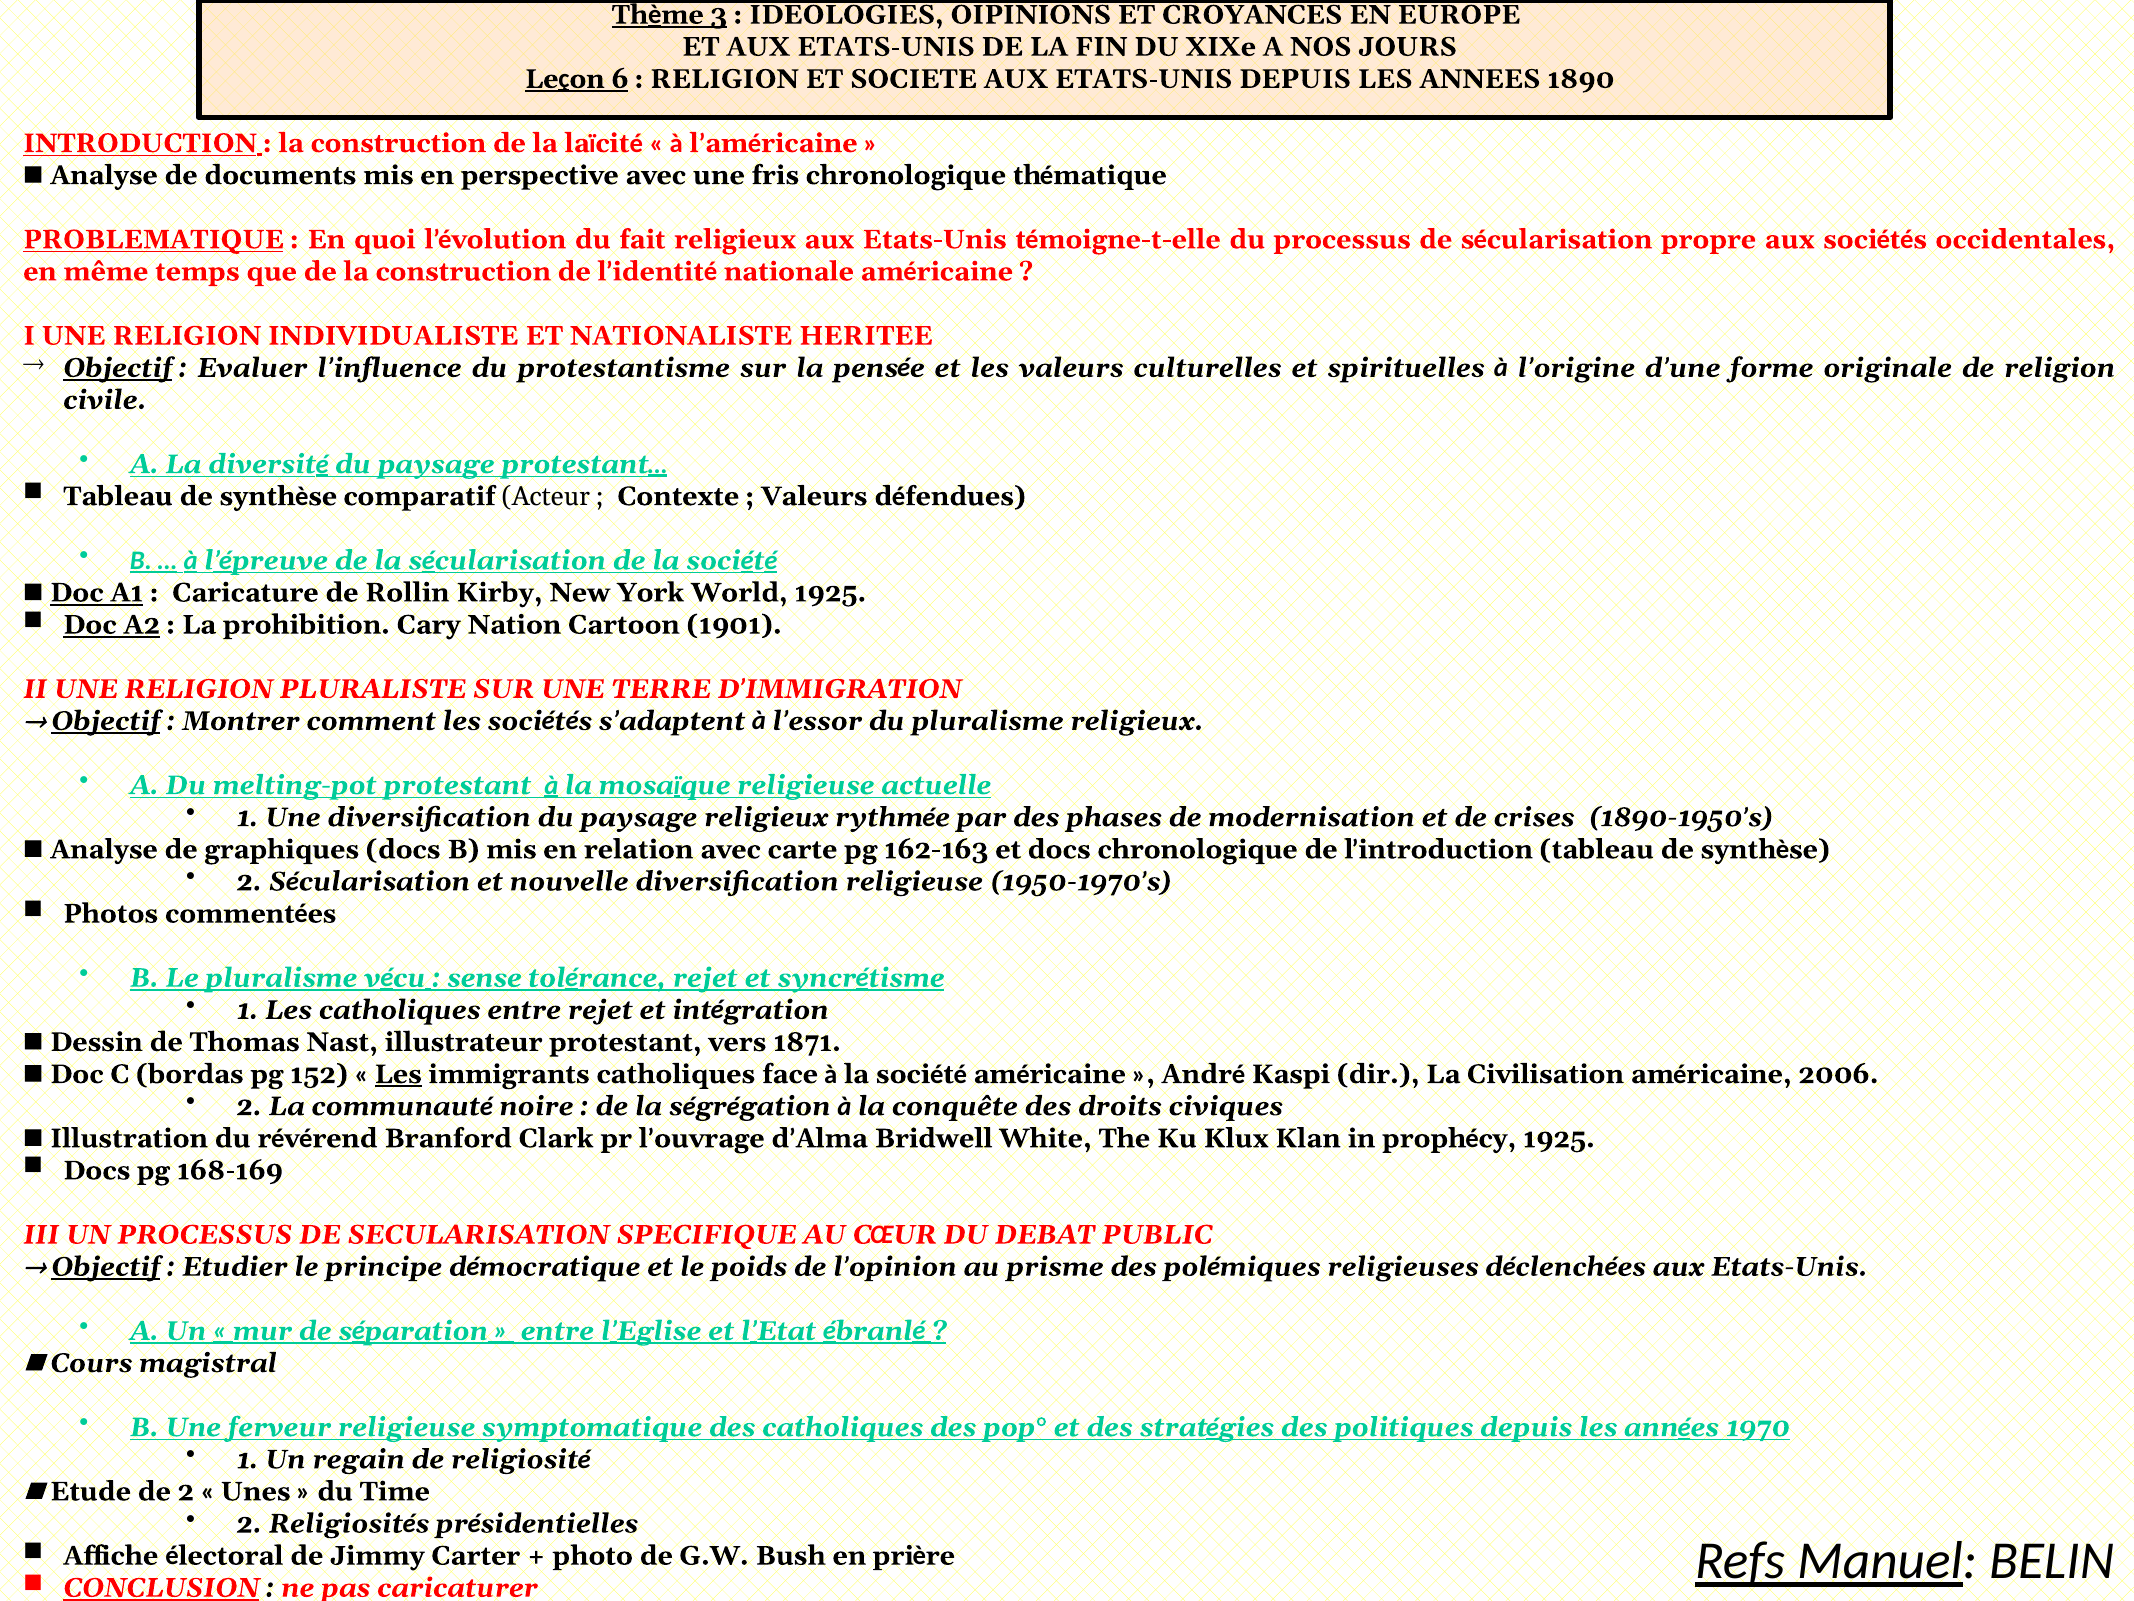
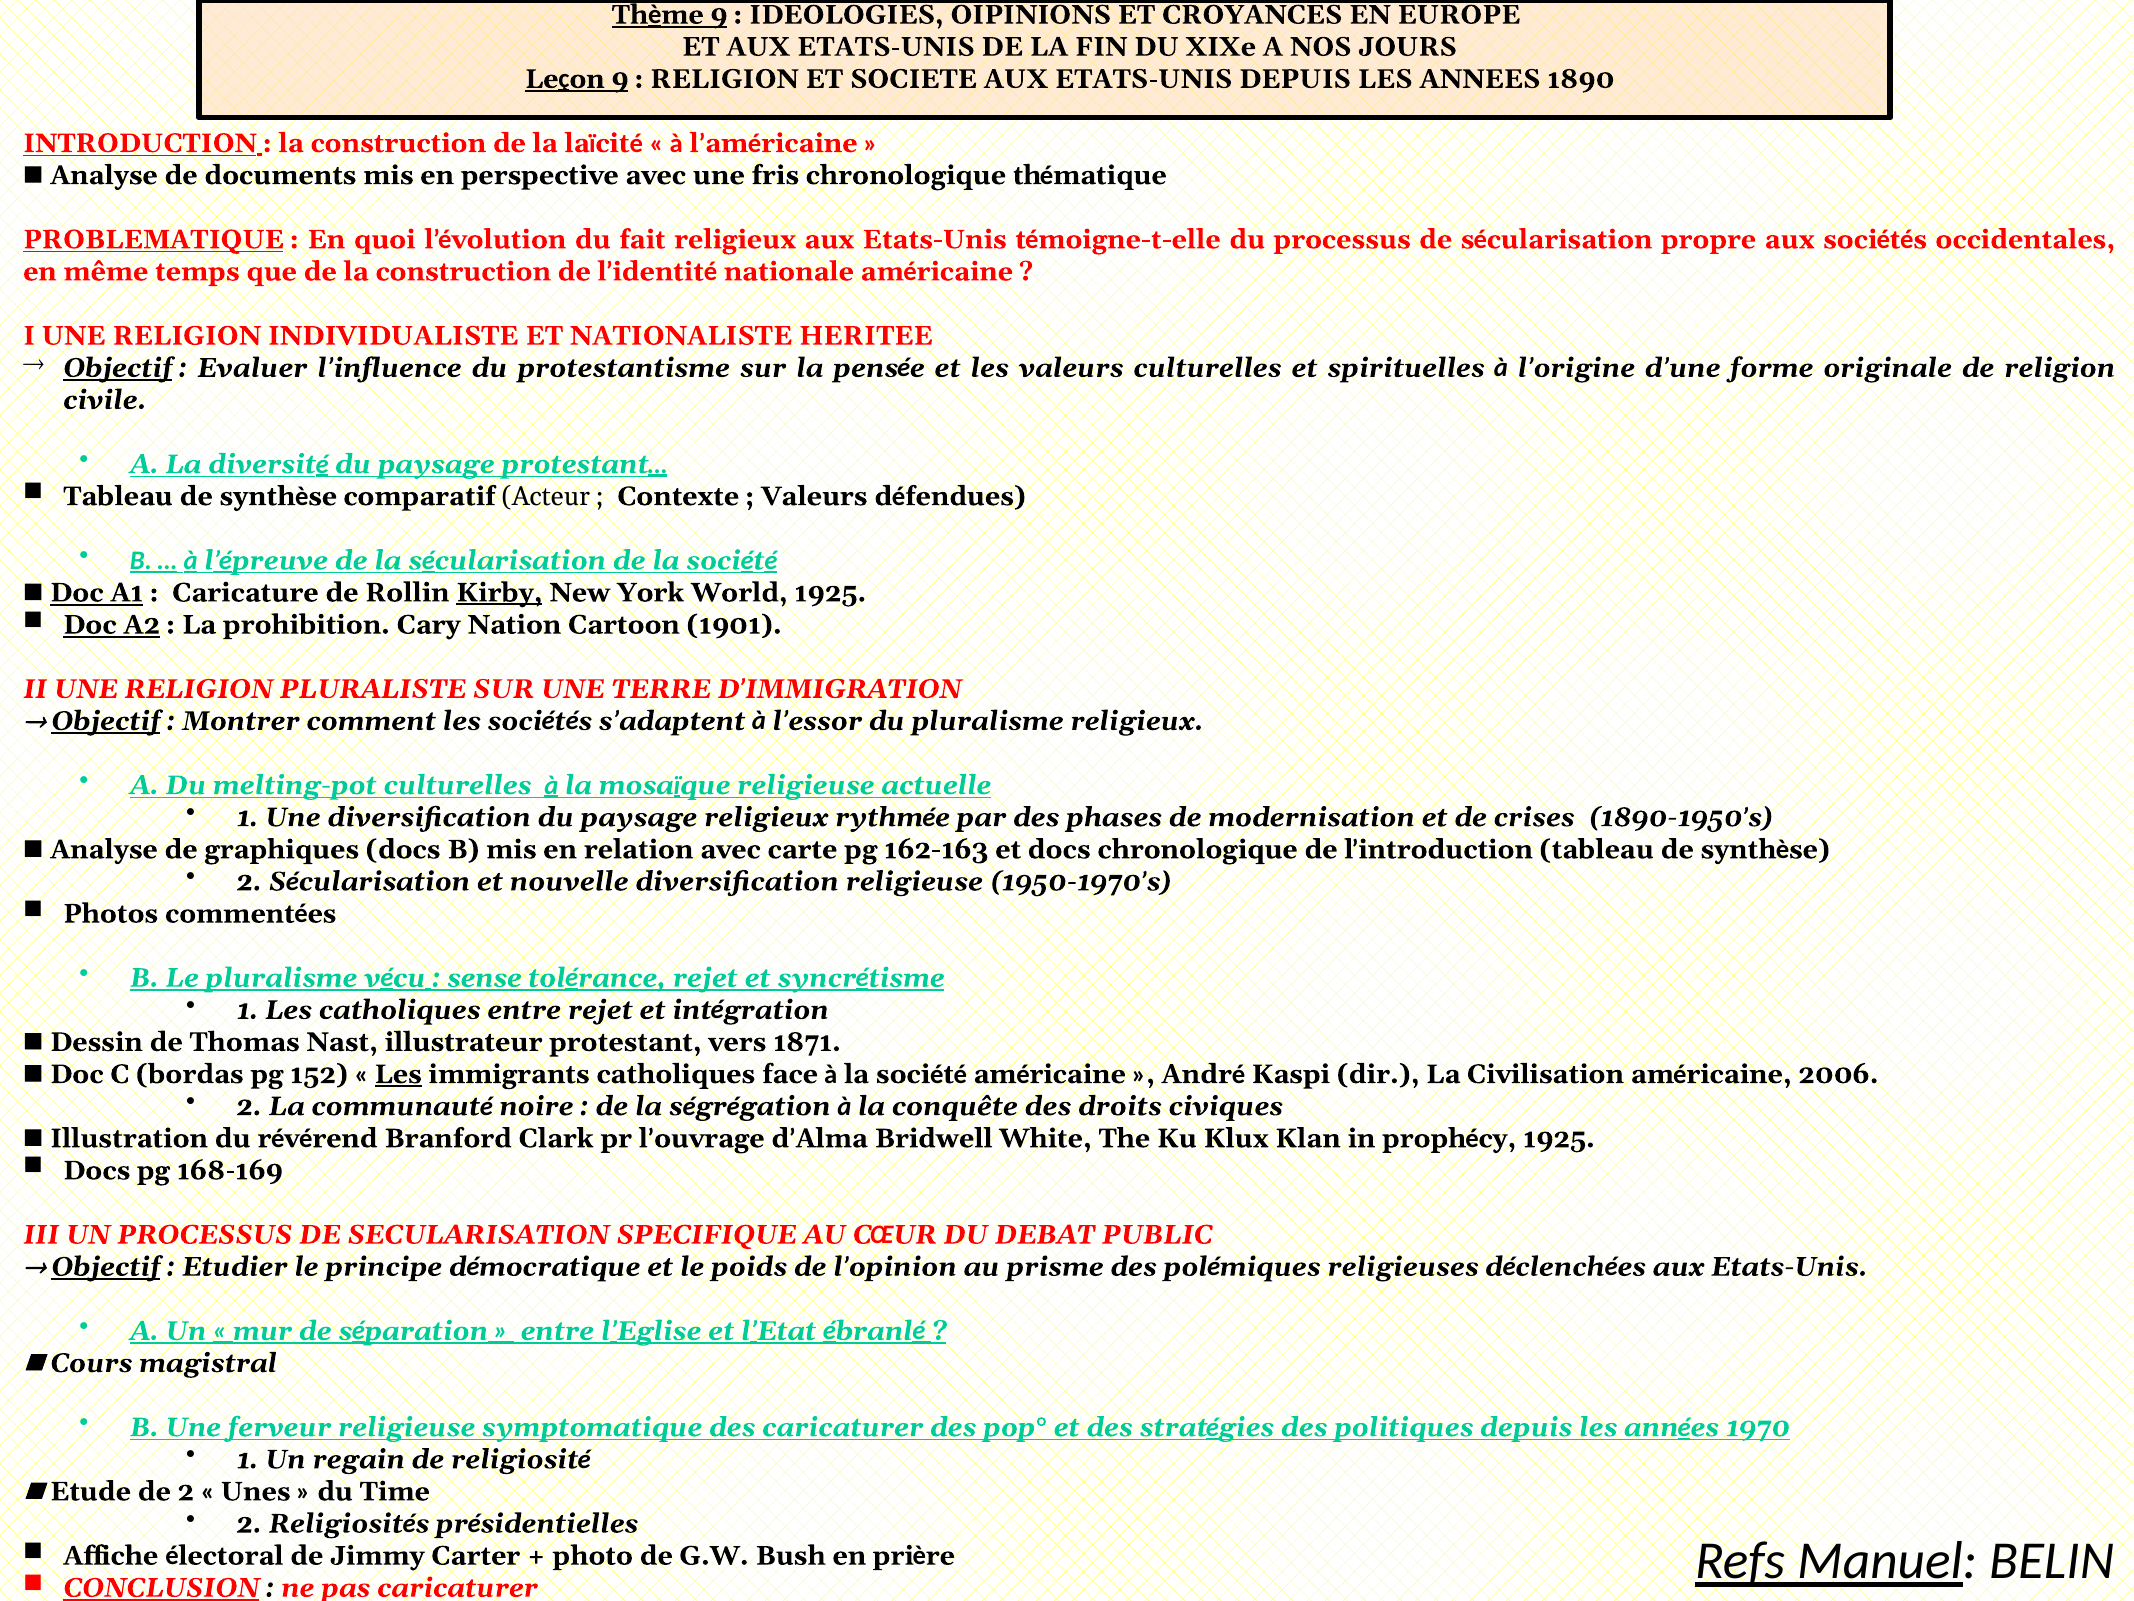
Thème 3: 3 -> 9 (719, 15)
Leçon 6: 6 -> 9 (620, 79)
Kirby underline: none -> present (499, 592)
melting-pot protestant: protestant -> culturelles (458, 785)
des catholiques: catholiques -> caricaturer (843, 1427)
